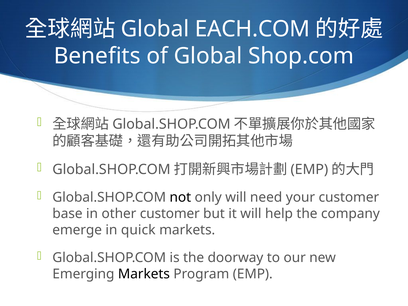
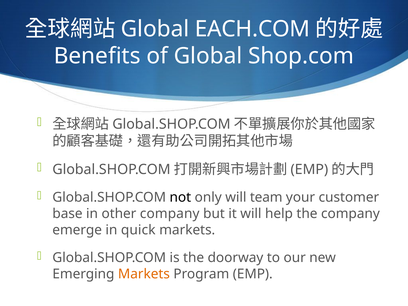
need: need -> team (266, 197)
other customer: customer -> company (170, 214)
Markets colour: black -> orange (144, 274)
